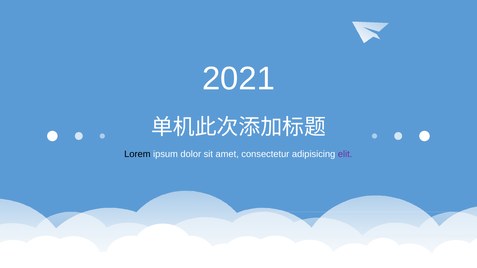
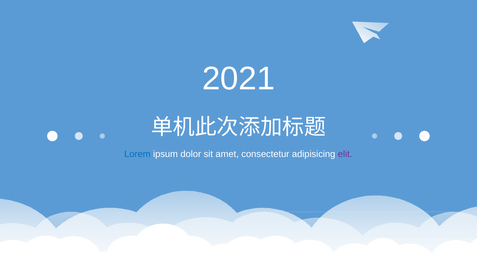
Lorem colour: black -> blue (137, 154)
